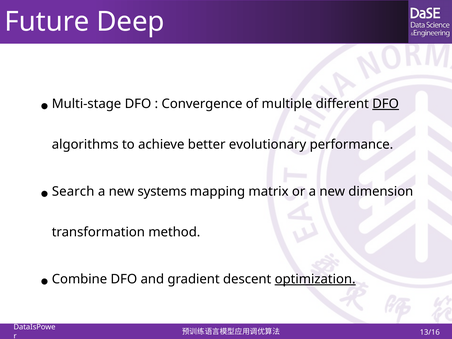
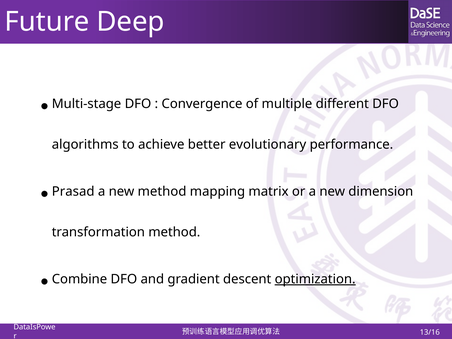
DFO underline: present -> none (386, 104)
Search: Search -> Prasad (73, 192)
new systems: systems -> method (162, 192)
